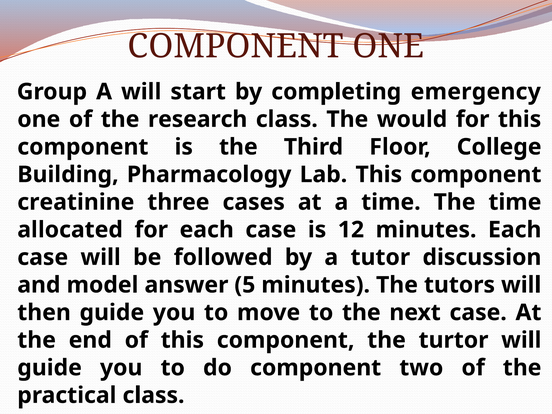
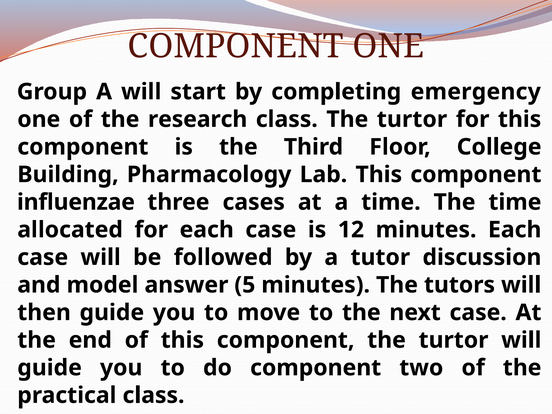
class The would: would -> turtor (412, 119)
creatinine: creatinine -> influenzae (76, 202)
